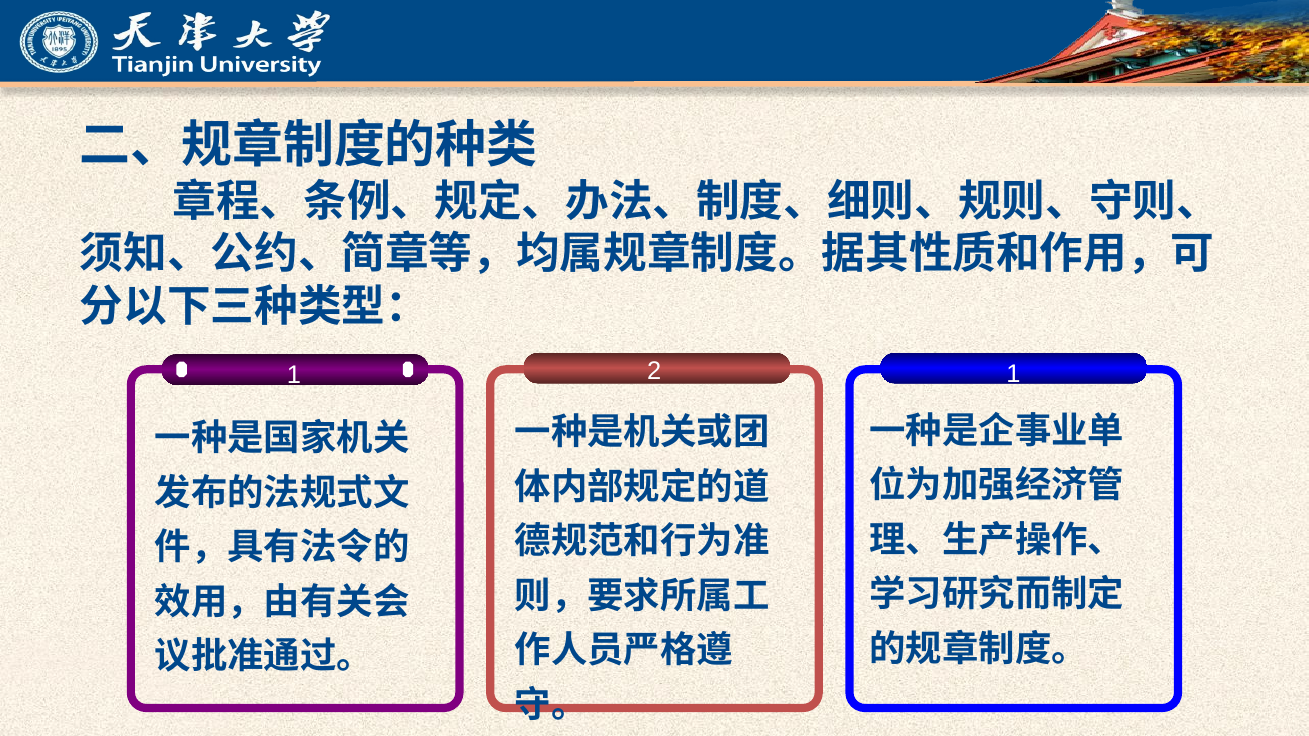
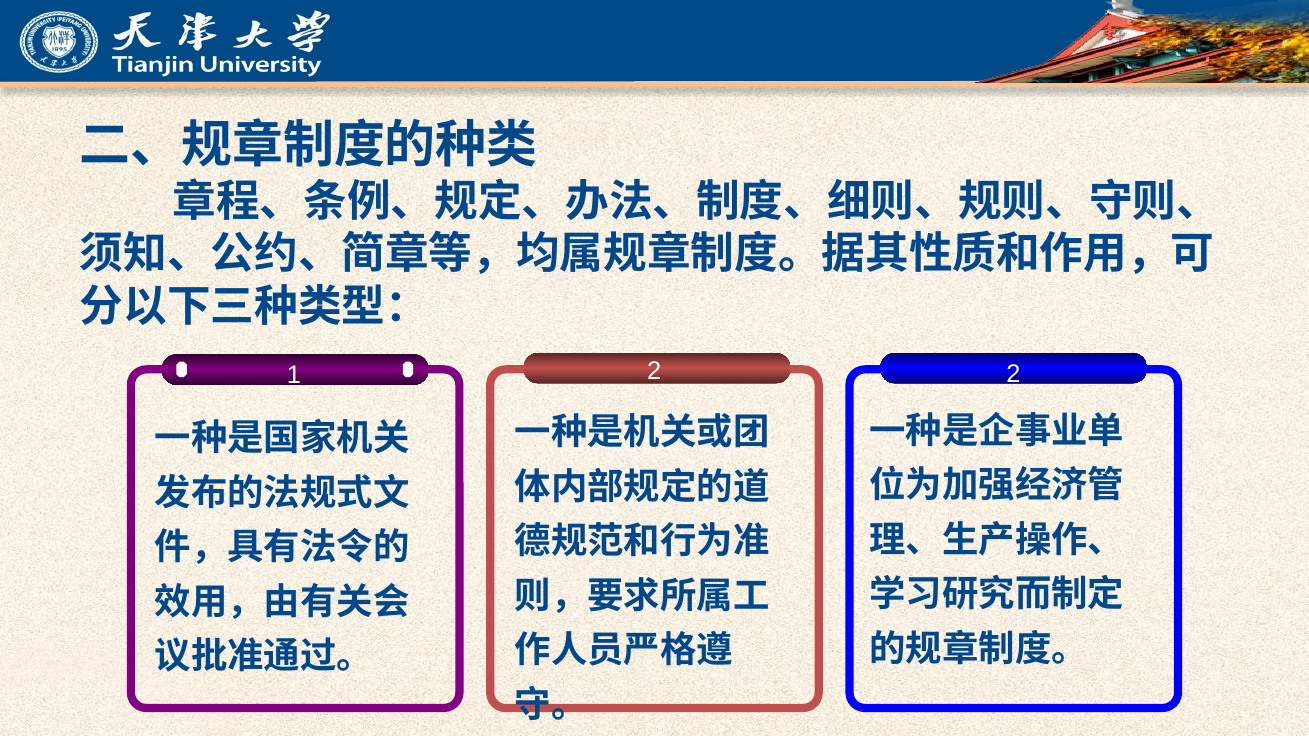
2 1: 1 -> 2 (1014, 374)
